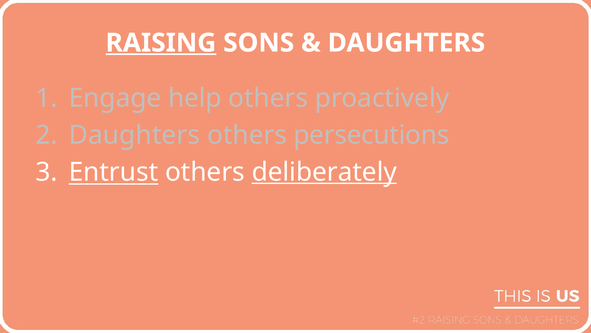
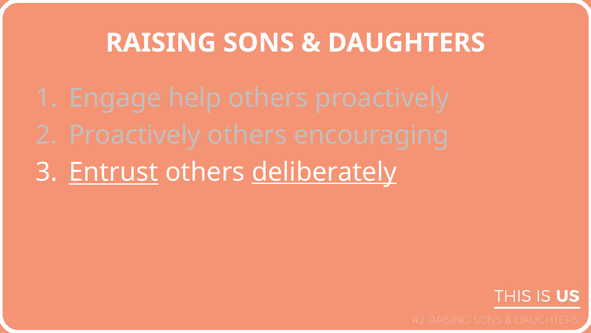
RAISING underline: present -> none (161, 43)
Daughters: Daughters -> Proactively (135, 135)
persecutions: persecutions -> encouraging (371, 135)
